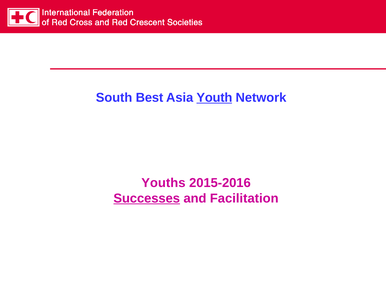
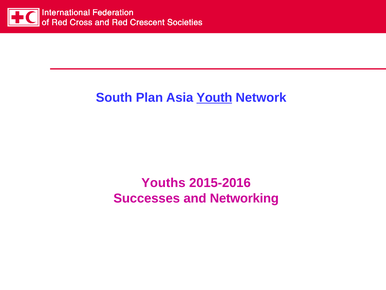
Best: Best -> Plan (149, 98)
Successes underline: present -> none (147, 198)
Facilitation: Facilitation -> Networking (244, 198)
